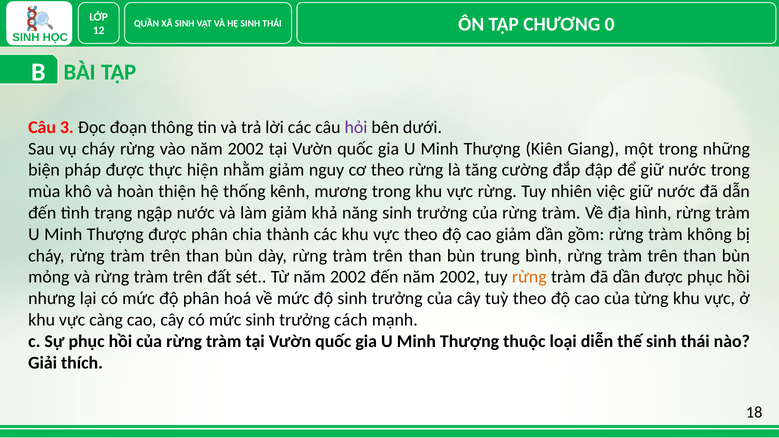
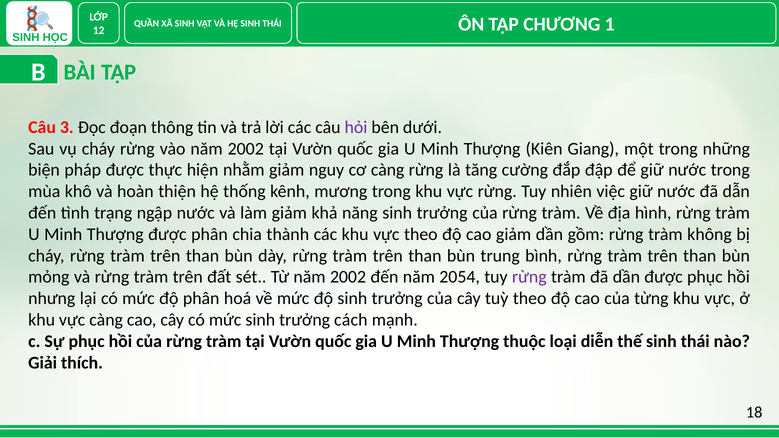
0: 0 -> 1 (610, 24)
cơ theo: theo -> càng (388, 170)
đến năm 2002: 2002 -> 2054 (460, 277)
rừng colour: orange -> purple (529, 277)
